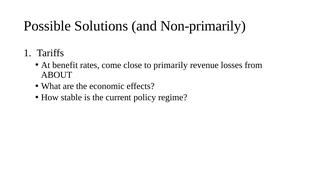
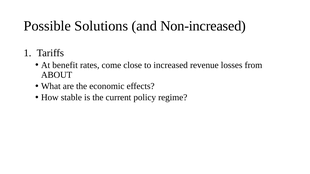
Non-primarily: Non-primarily -> Non-increased (203, 26)
primarily: primarily -> increased (171, 65)
